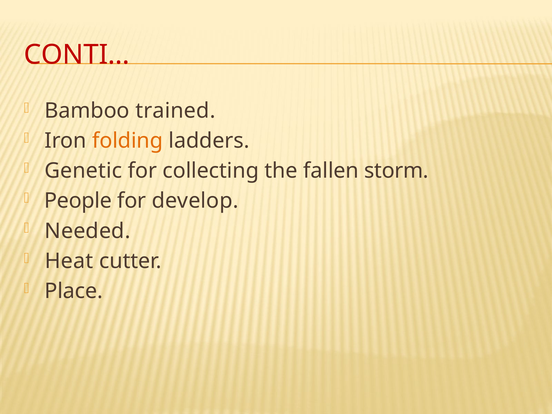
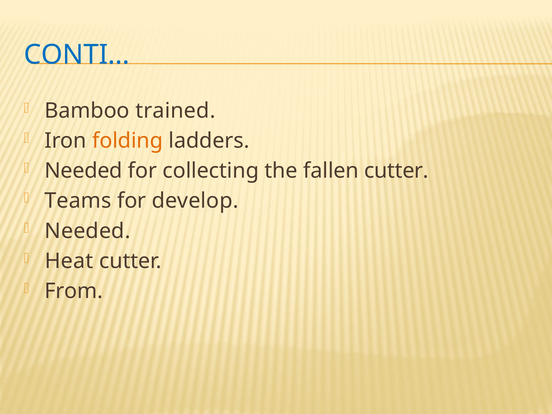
CONTI… colour: red -> blue (77, 55)
Genetic: Genetic -> Needed (84, 171)
fallen storm: storm -> cutter (396, 171)
People: People -> Teams (78, 201)
Place: Place -> From (74, 291)
